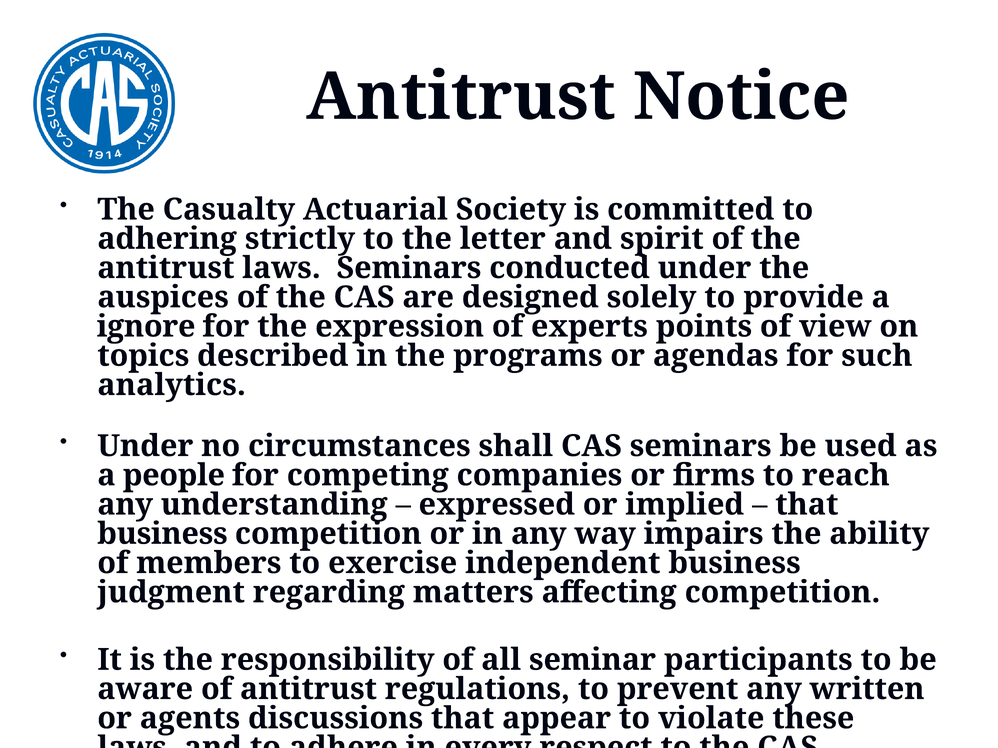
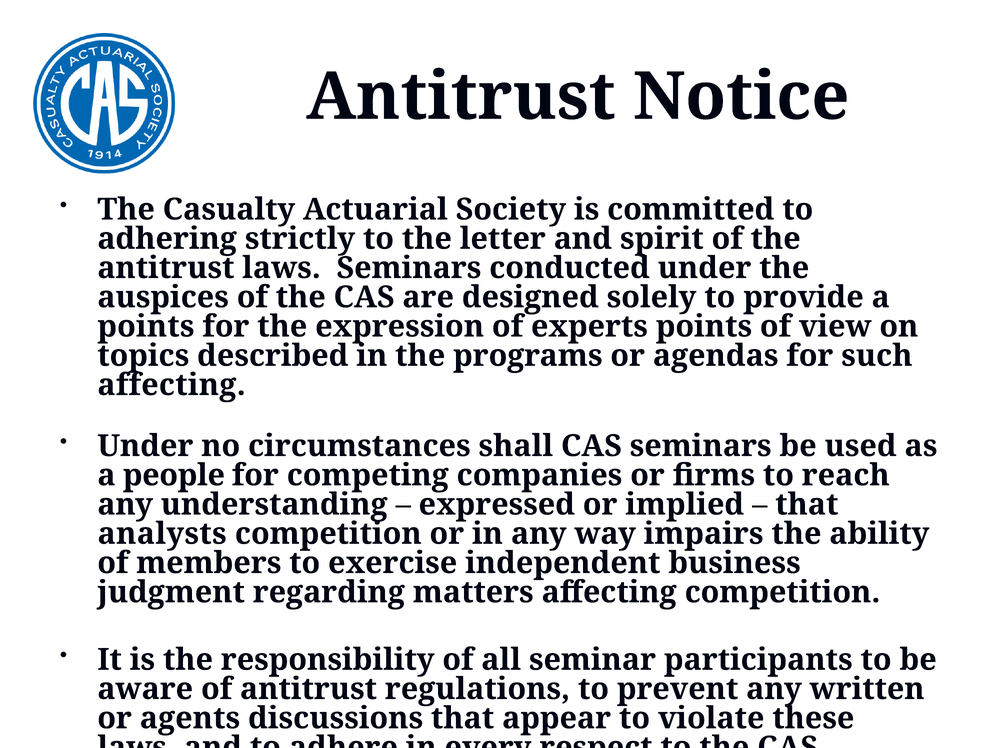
ignore: ignore -> points (146, 327)
analytics: analytics -> affecting (171, 385)
business: business -> analysts (162, 534)
